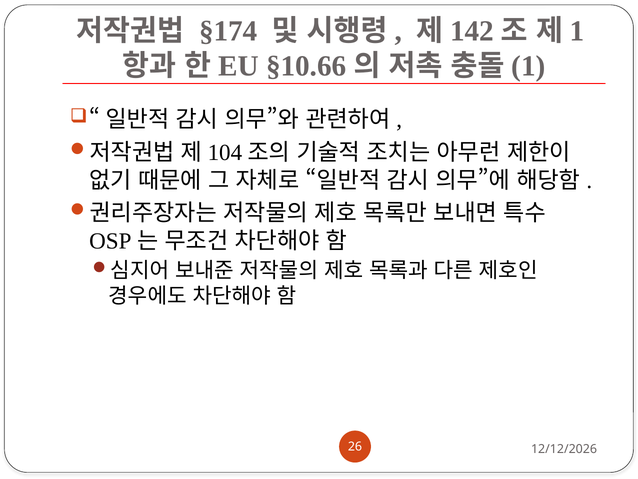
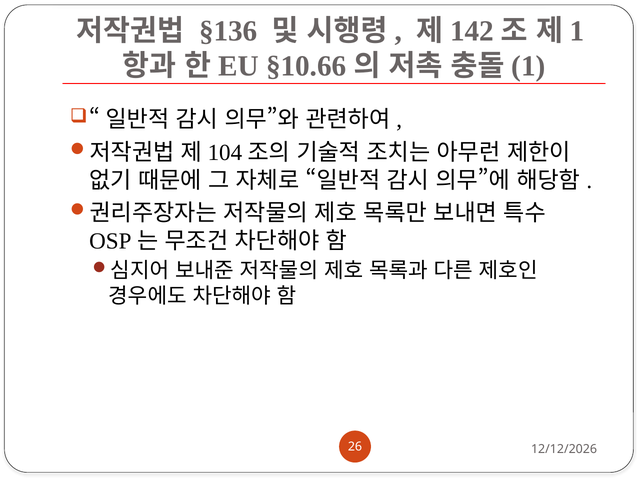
§174: §174 -> §136 (228, 31)
